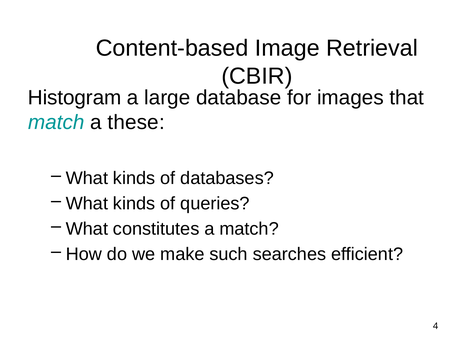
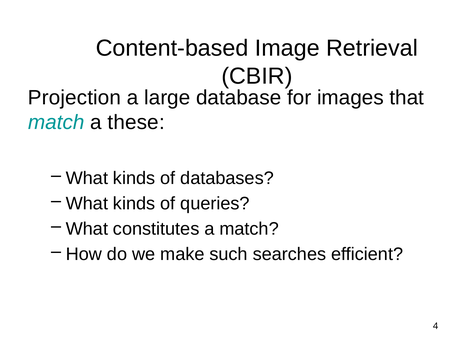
Histogram: Histogram -> Projection (75, 98)
